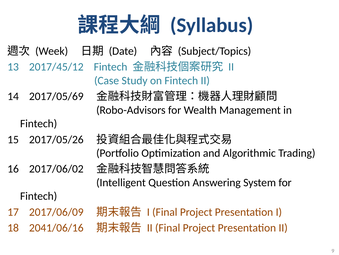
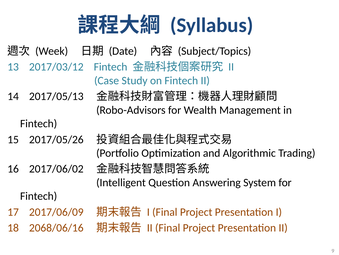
2017/45/12: 2017/45/12 -> 2017/03/12 (56, 67)
2017/05/69: 2017/05/69 -> 2017/05/13 (56, 96)
2041/06/16: 2041/06/16 -> 2068/06/16 (56, 227)
